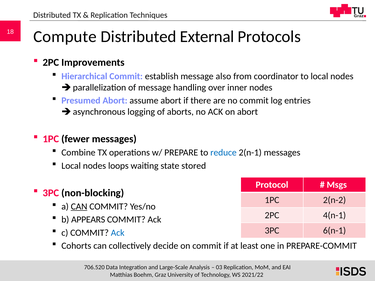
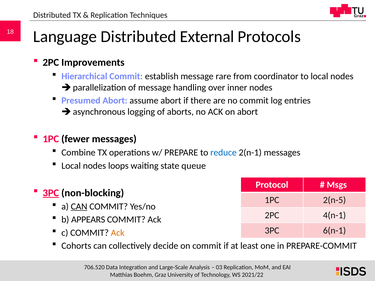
Compute: Compute -> Language (65, 37)
also: also -> rare (223, 76)
stored: stored -> queue (194, 166)
3PC underline: none -> present (51, 193)
2(n-2: 2(n-2 -> 2(n-5 (334, 200)
Ack colour: blue -> orange (118, 233)
